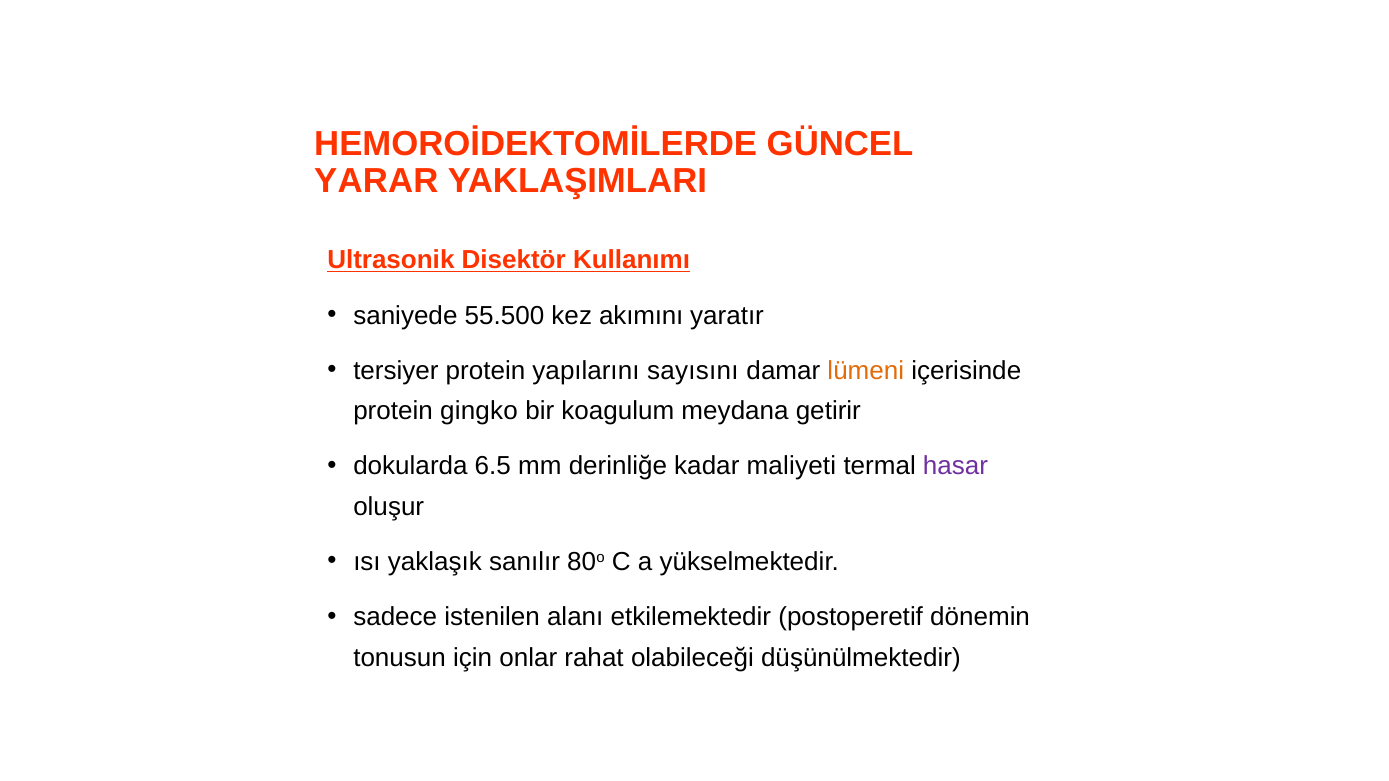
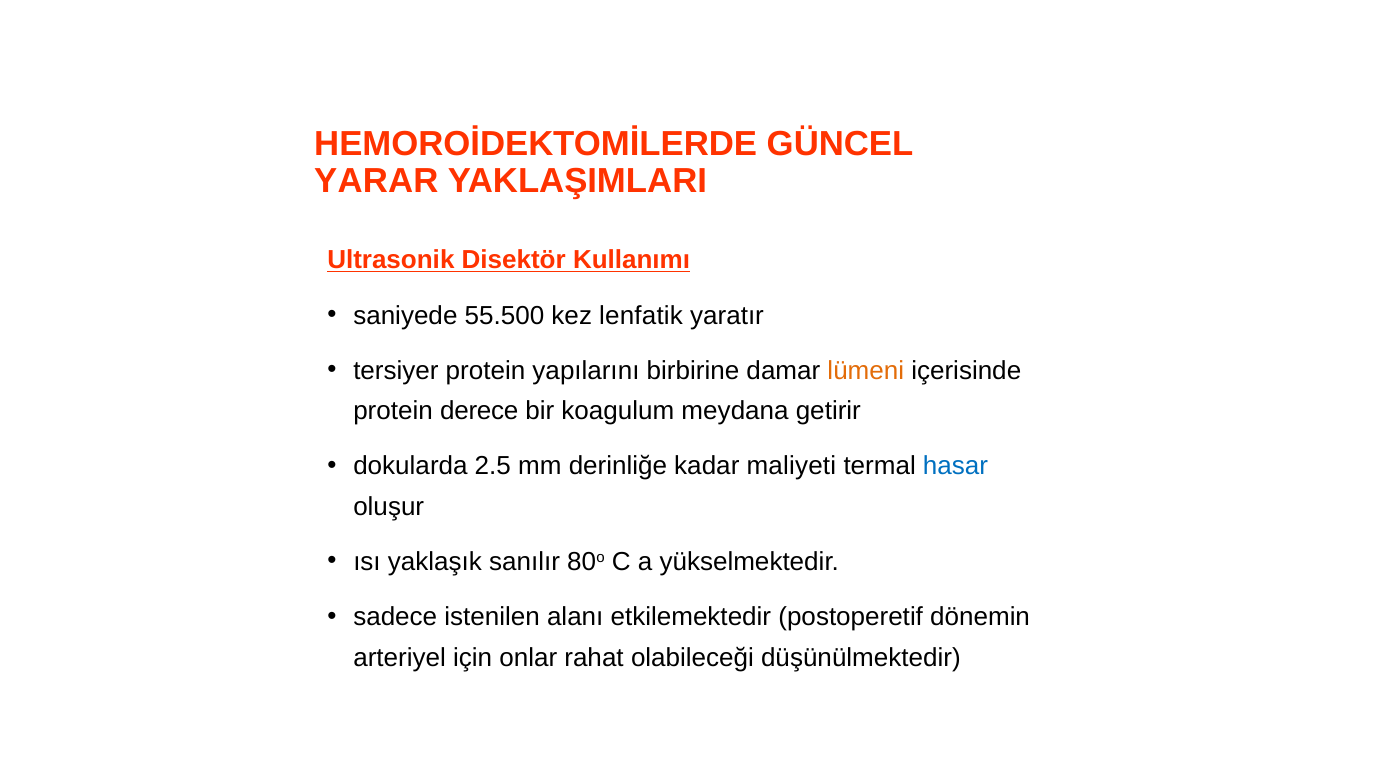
akımını: akımını -> lenfatik (641, 316)
sayısını: sayısını -> birbirine (693, 371)
gingko: gingko -> derece (479, 411)
6.5: 6.5 -> 2.5 (493, 466)
hasar colour: purple -> blue (956, 466)
tonusun: tonusun -> arteriyel (400, 658)
